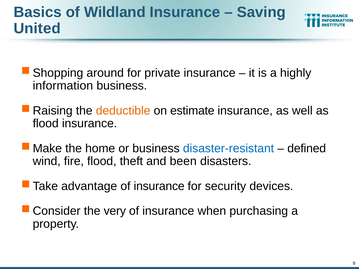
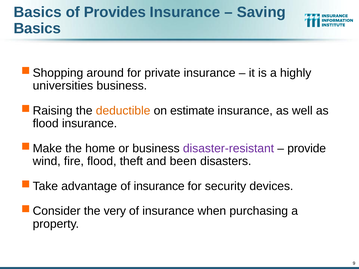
Wildland: Wildland -> Provides (115, 12)
United: United -> Basics (37, 28)
information: information -> universities (63, 86)
disaster-resistant colour: blue -> purple (229, 148)
defined: defined -> provide (307, 148)
